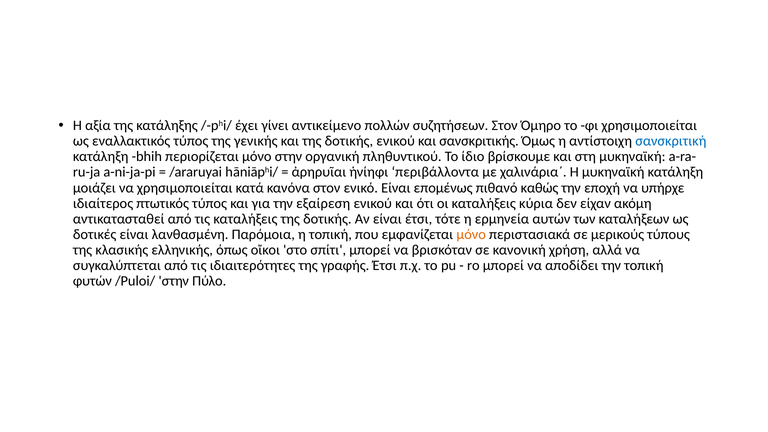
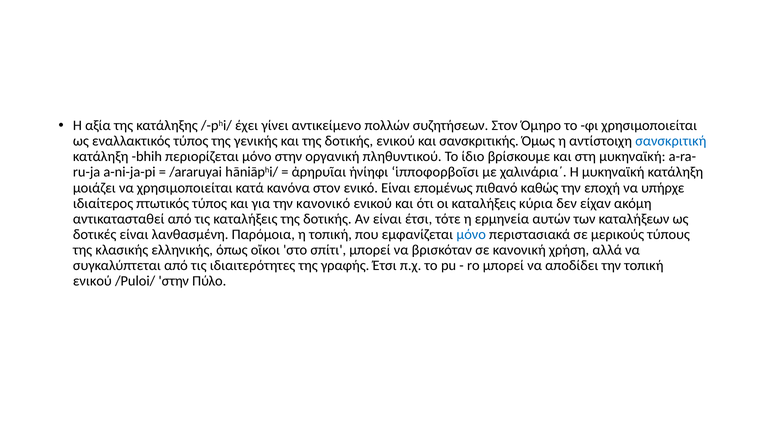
περιβάλλοντα: περιβάλλοντα -> ἱπποφορβοῖσι (435, 172)
εξαίρεση: εξαίρεση -> κανονικό (323, 203)
μόνο colour: orange -> blue (471, 234)
φυτών: φυτών -> ενικού (92, 281)
